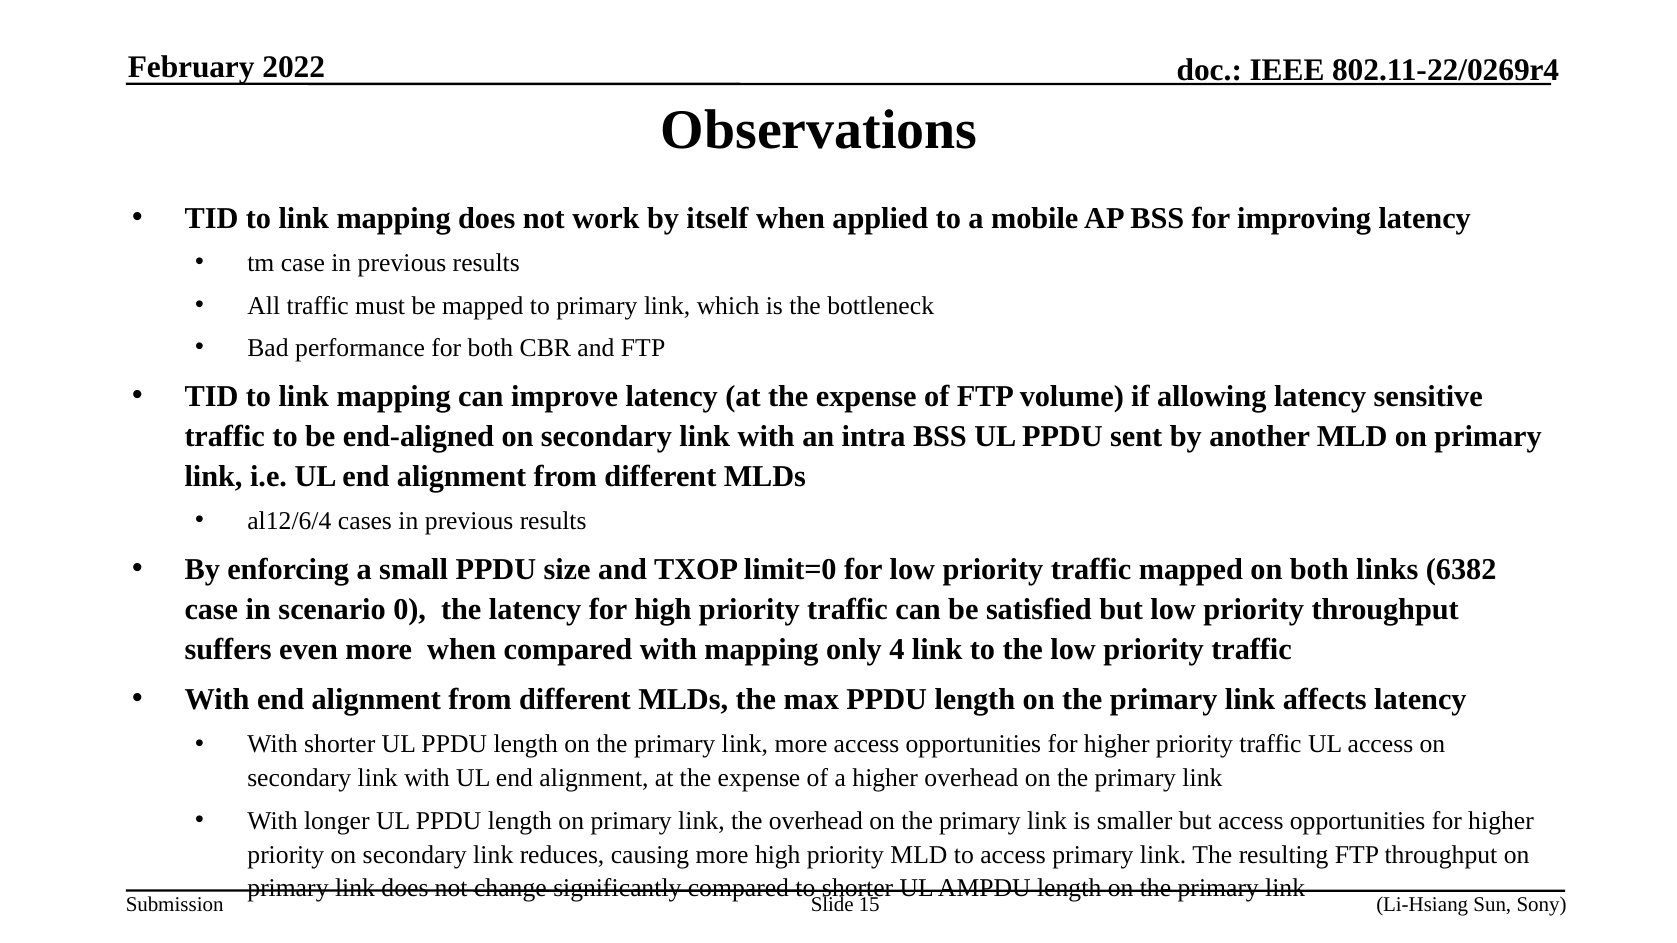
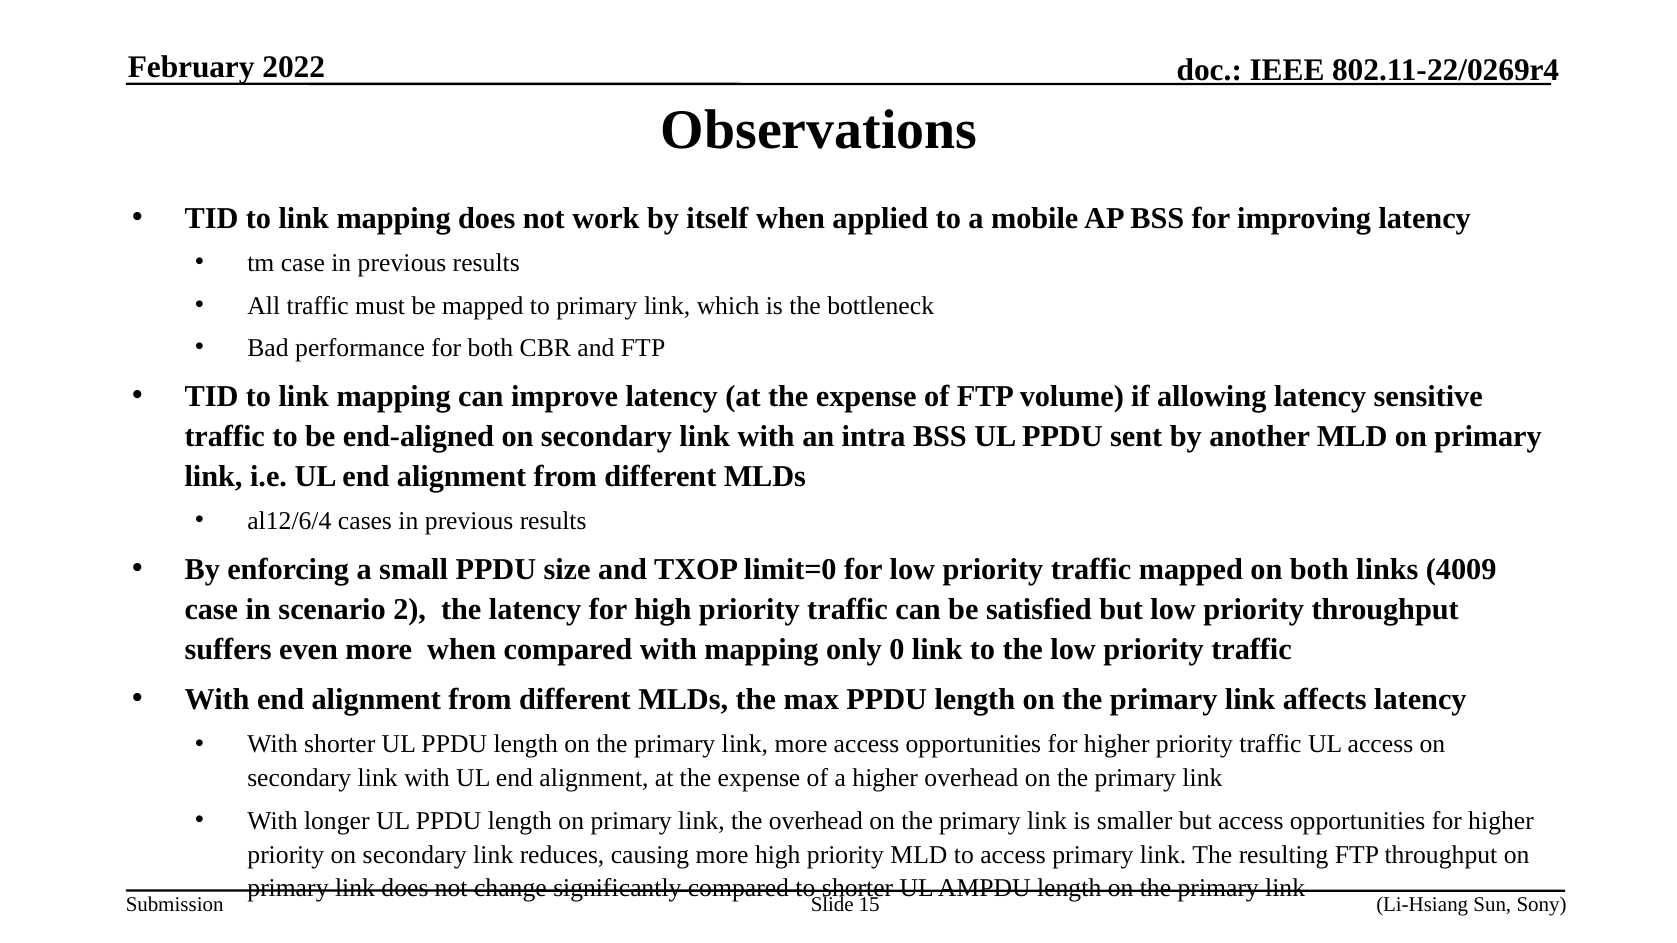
6382: 6382 -> 4009 (1461, 569)
0: 0 -> 2 (410, 609)
4: 4 -> 0 (897, 649)
